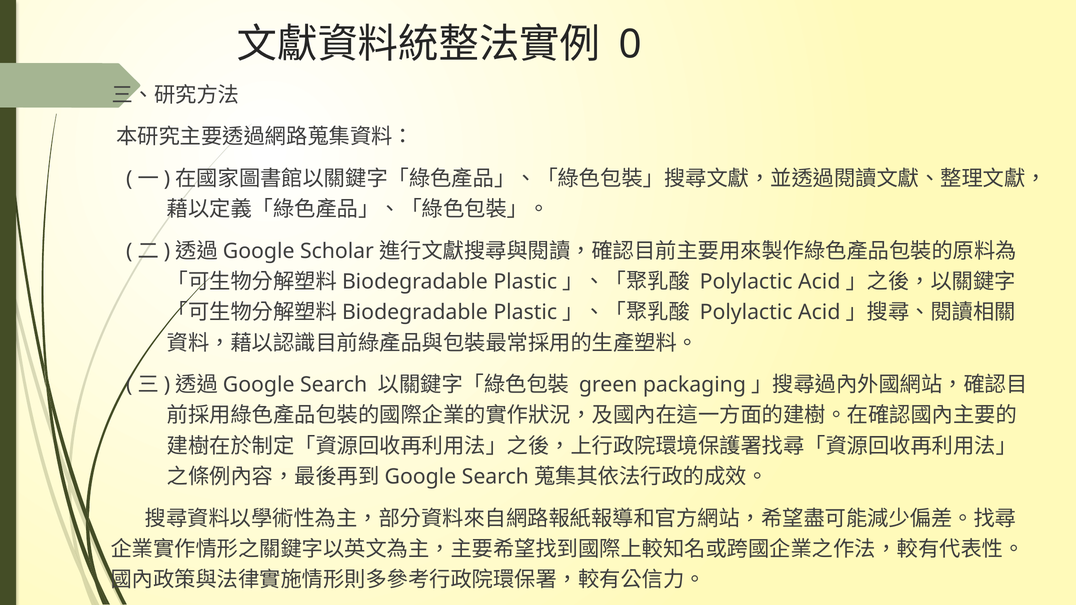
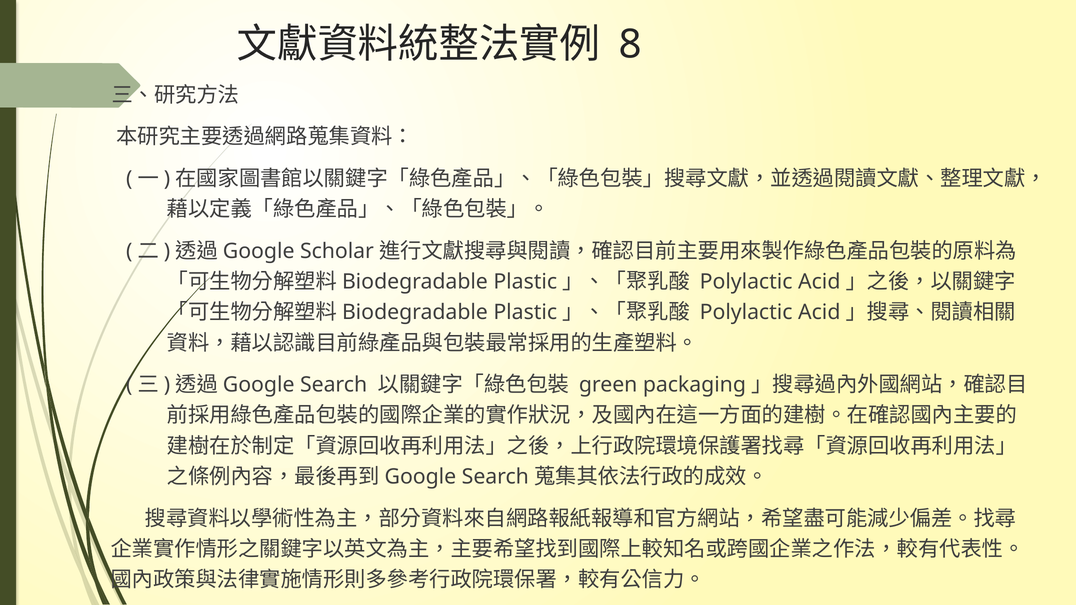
0: 0 -> 8 (630, 44)
